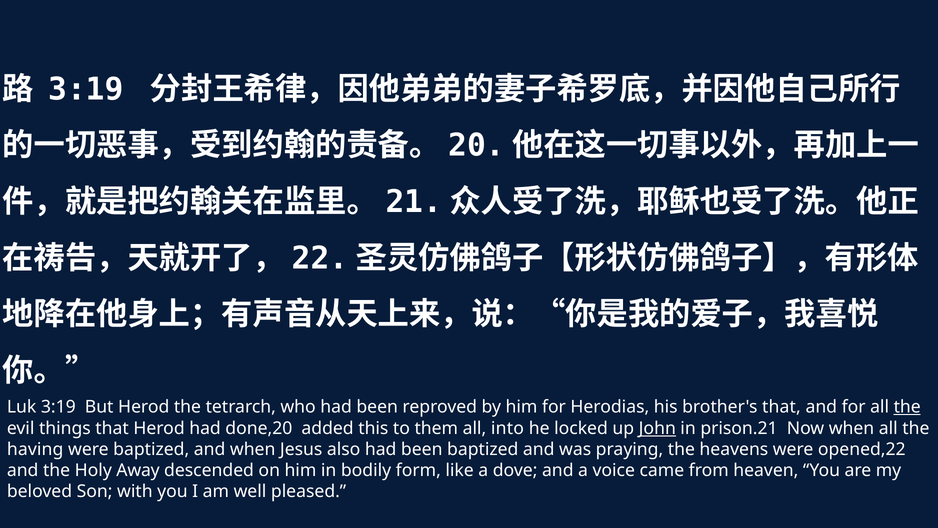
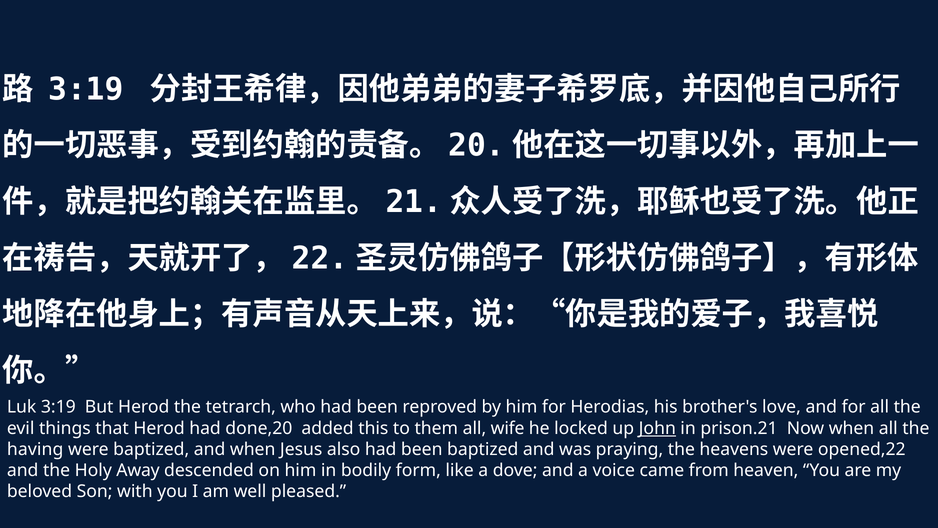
brother's that: that -> love (781, 407)
the underline: present -> none (907, 407)
into: into -> wife (508, 428)
